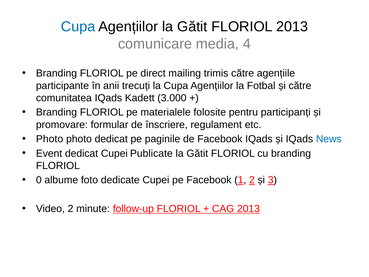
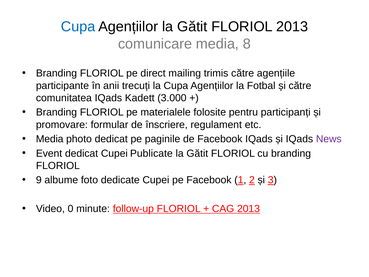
4: 4 -> 8 (247, 44)
Photo: Photo -> Media (50, 139)
News colour: blue -> purple (329, 139)
0: 0 -> 9 (39, 180)
Video 2: 2 -> 0 (71, 209)
